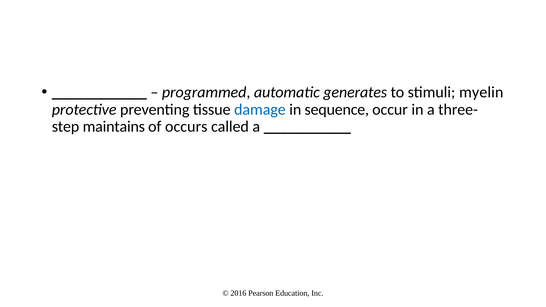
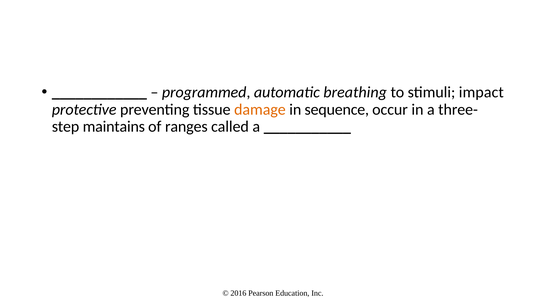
generates: generates -> breathing (355, 92)
myelin: myelin -> impact (481, 92)
damage colour: blue -> orange (260, 110)
occurs: occurs -> ranges (186, 127)
